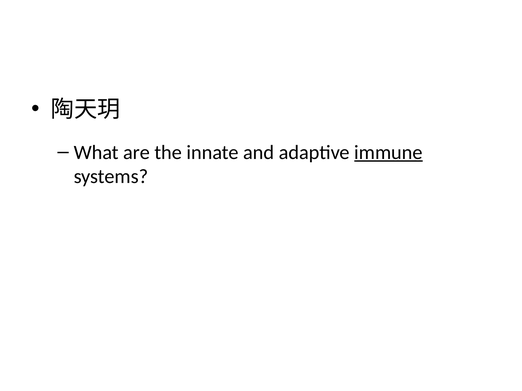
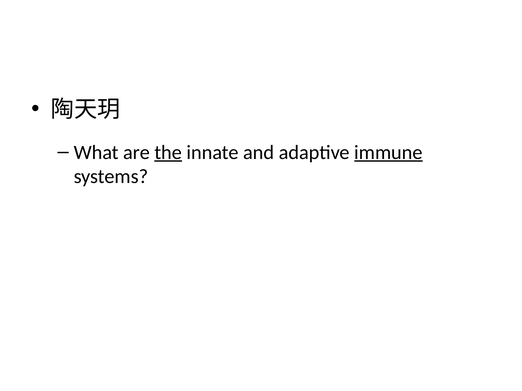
the underline: none -> present (168, 153)
